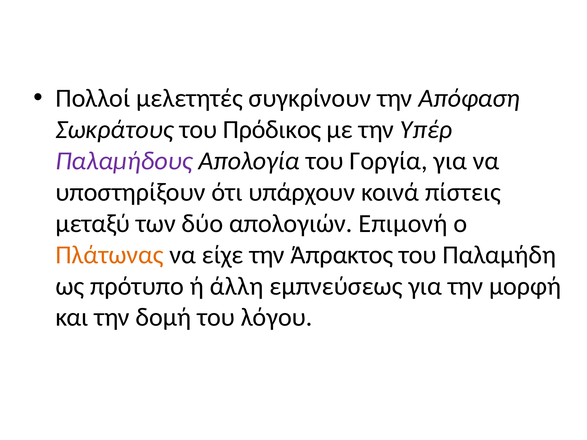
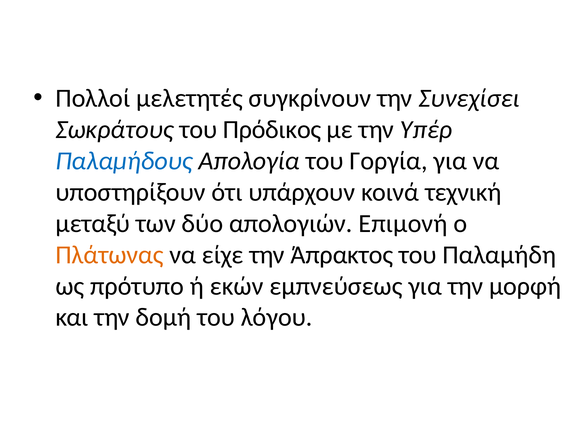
Απόφαση: Απόφαση -> Συνεχίσει (469, 98)
Παλαμήδους colour: purple -> blue (124, 161)
πίστεις: πίστεις -> τεχνική (463, 192)
άλλη: άλλη -> εκών (237, 286)
